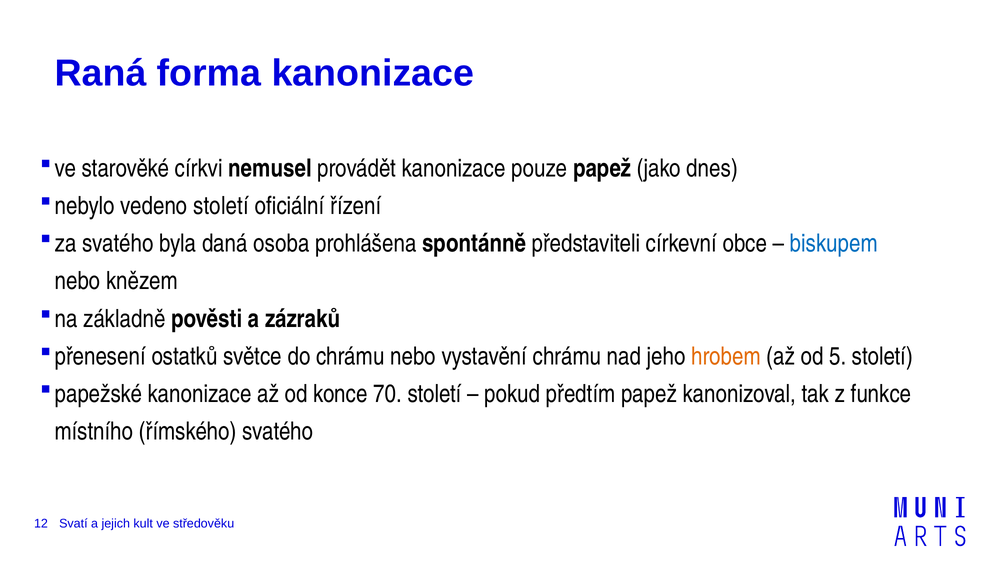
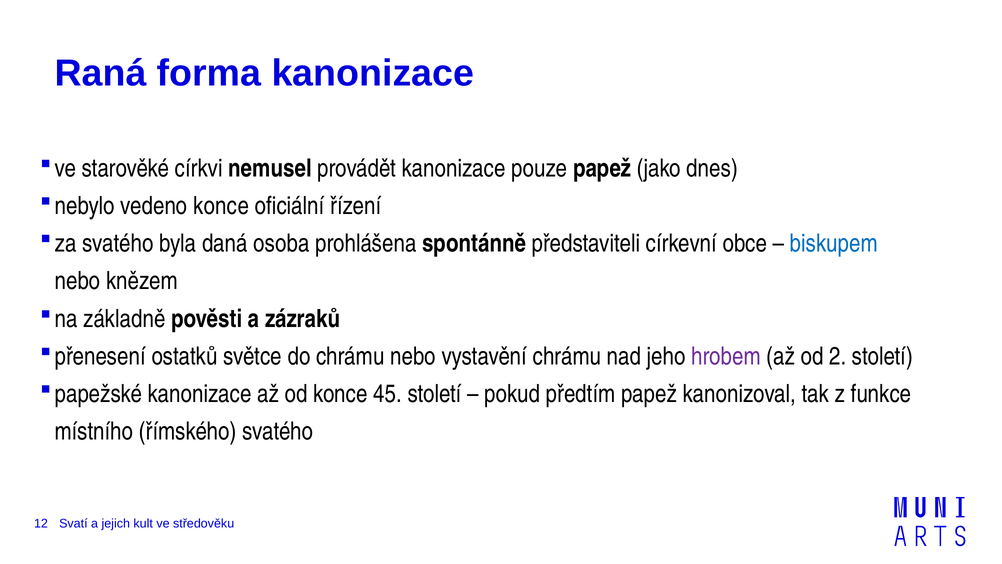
vedeno století: století -> konce (221, 206)
hrobem colour: orange -> purple (726, 356)
5: 5 -> 2 (838, 356)
70: 70 -> 45 (388, 394)
